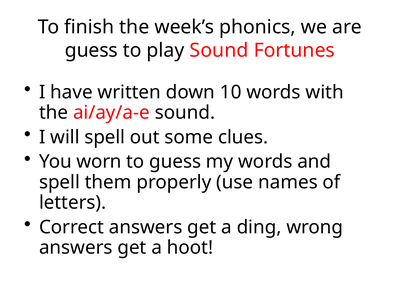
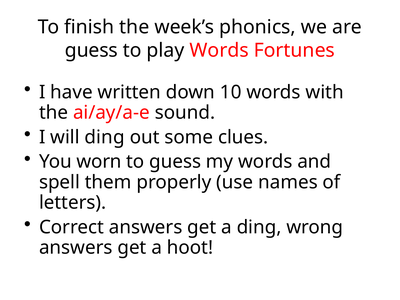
play Sound: Sound -> Words (219, 50)
will spell: spell -> ding (105, 137)
